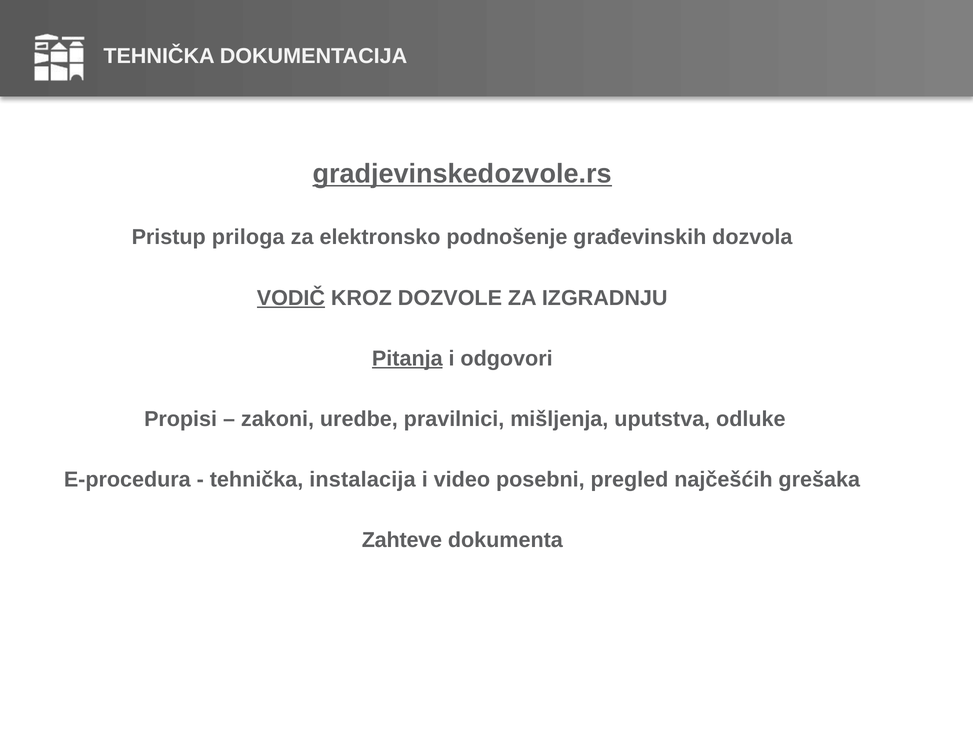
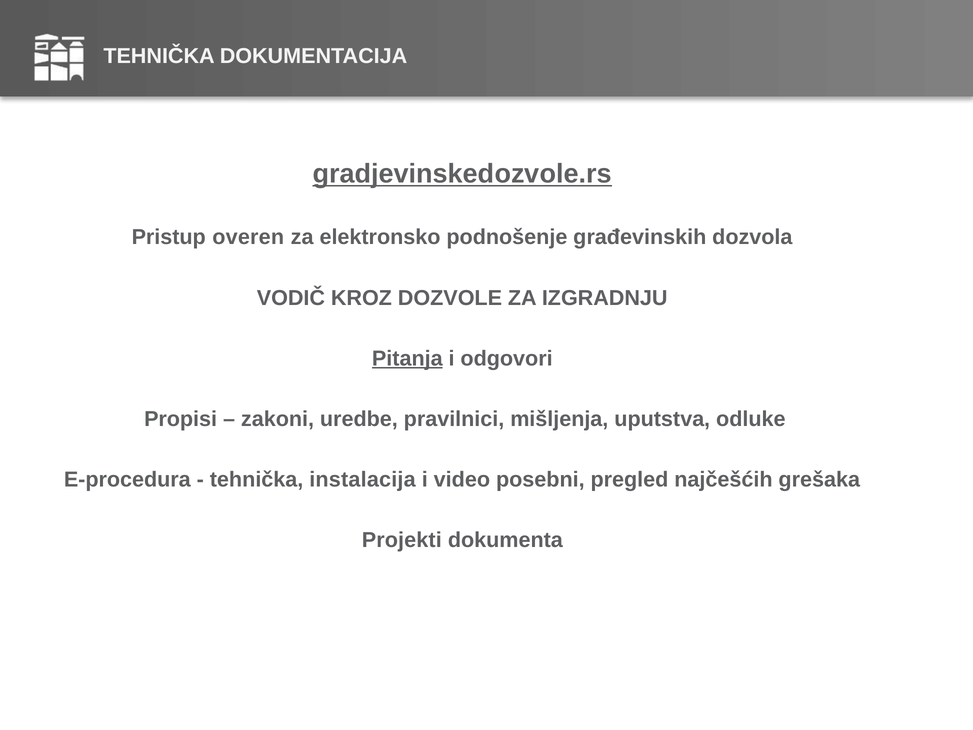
priloga: priloga -> overen (248, 237)
VODIČ underline: present -> none (291, 298)
Zahteve: Zahteve -> Projekti (402, 540)
